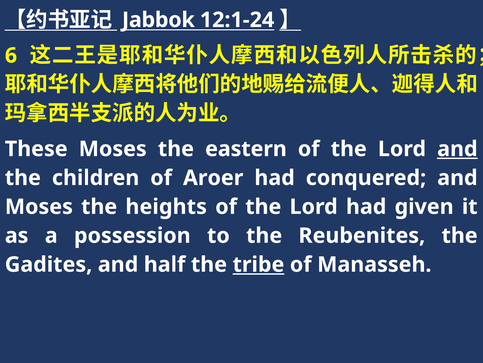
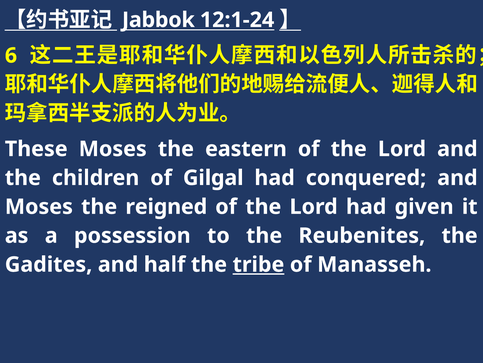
and underline: present -> none (457, 149)
Aroer: Aroer -> Gilgal (213, 178)
heights: heights -> reigned (166, 206)
